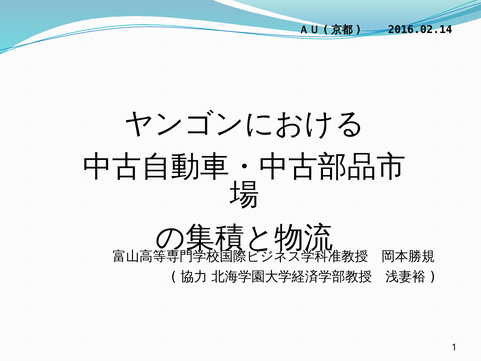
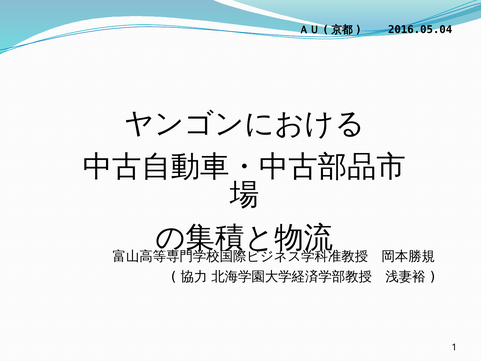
2016.02.14: 2016.02.14 -> 2016.05.04 (420, 30)
